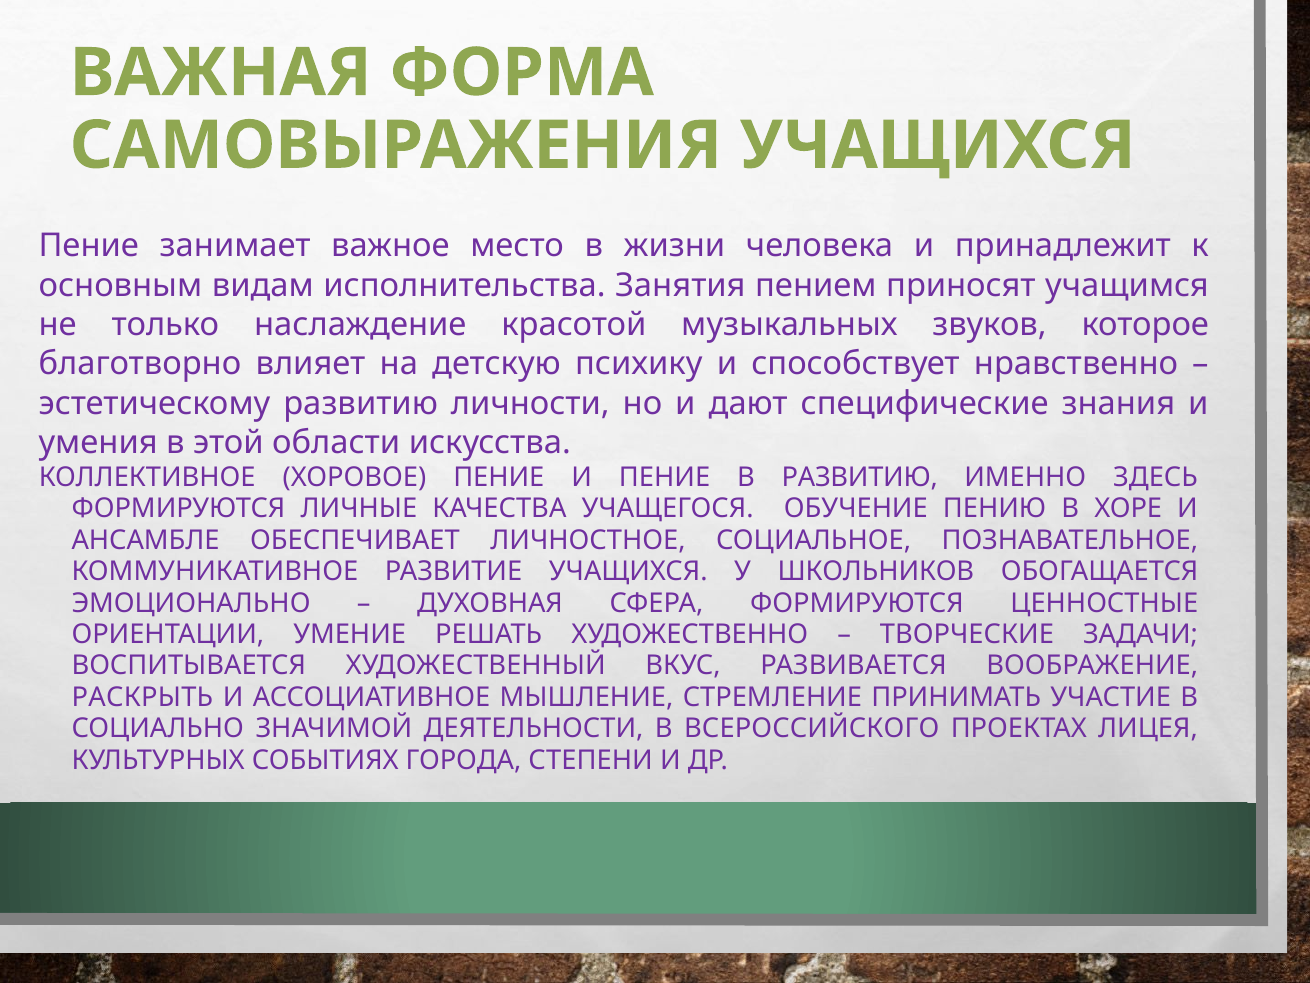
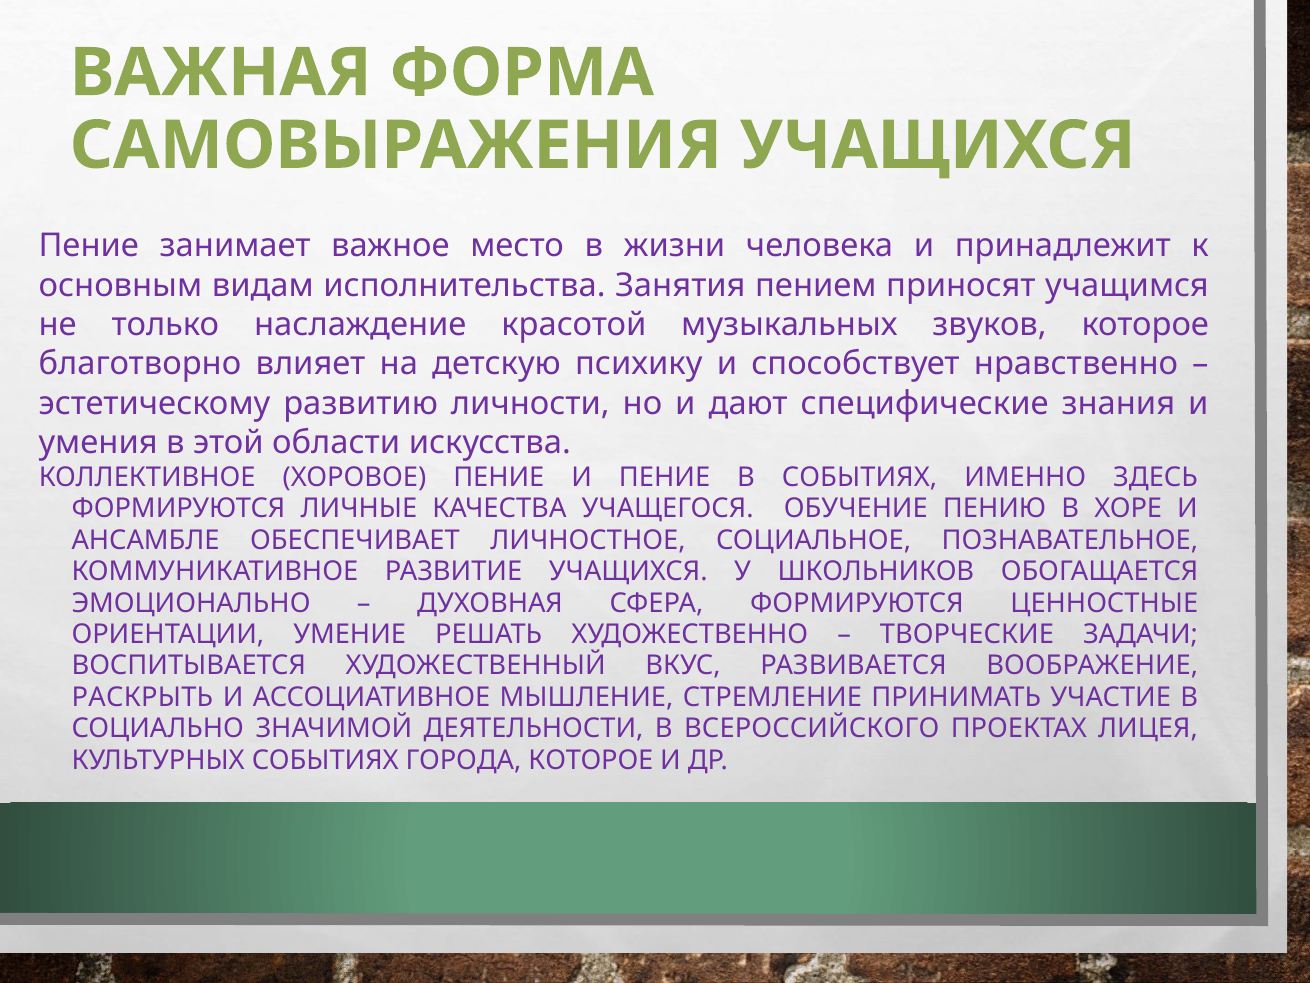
В РАЗВИТИЮ: РАЗВИТИЮ -> СОБЫТИЯХ (860, 477)
ГОРОДА СТЕПЕНИ: СТЕПЕНИ -> КОТОРОЕ (591, 760)
